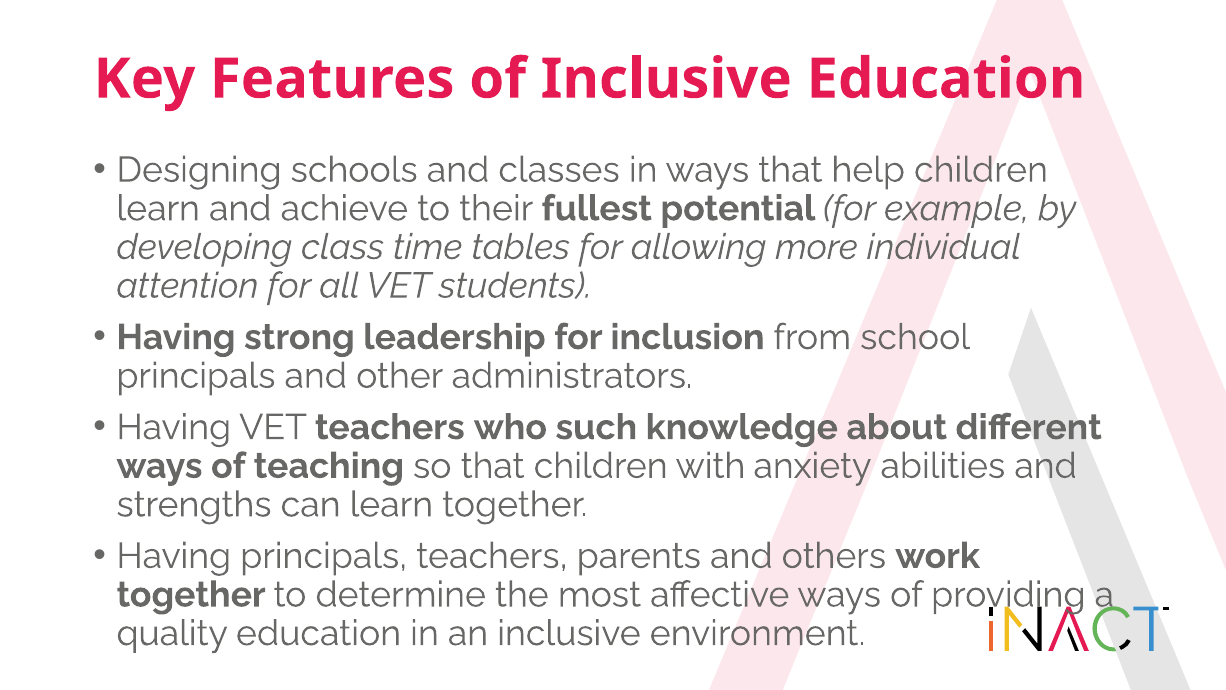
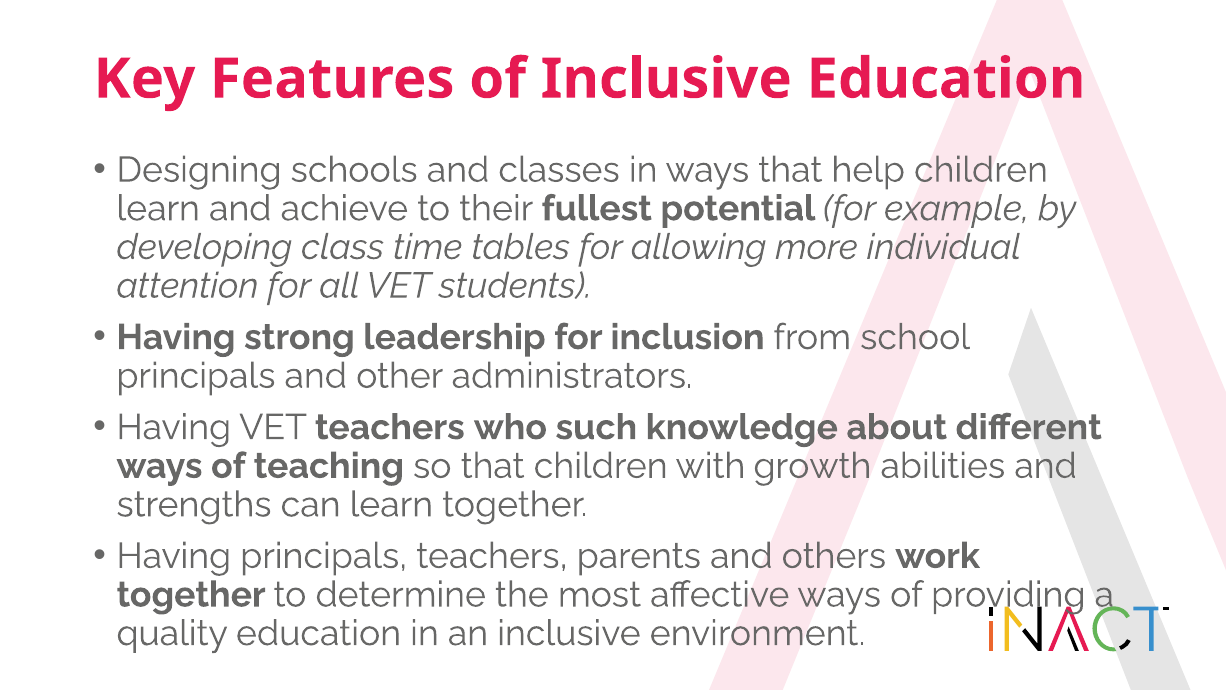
anxiety: anxiety -> growth (812, 466)
